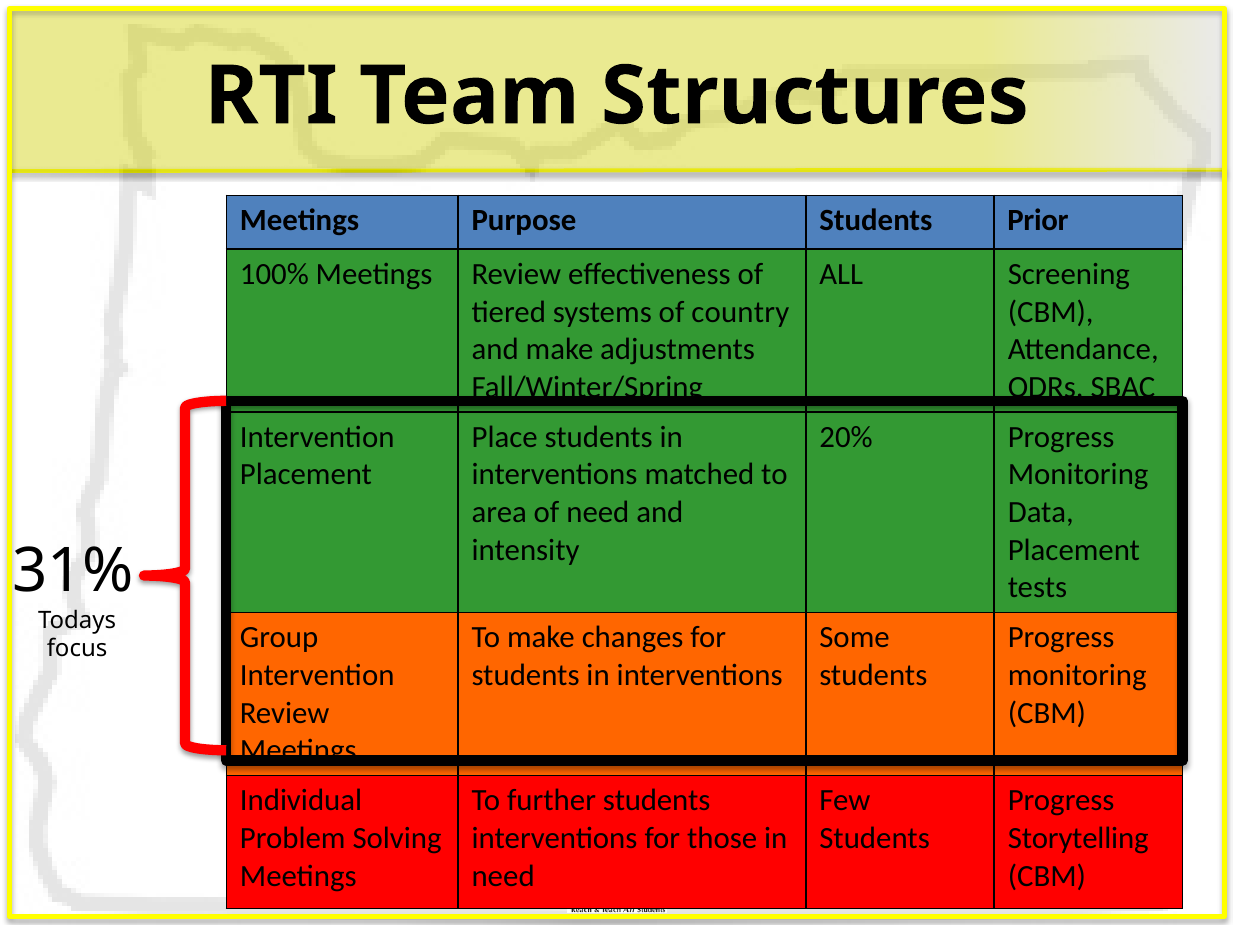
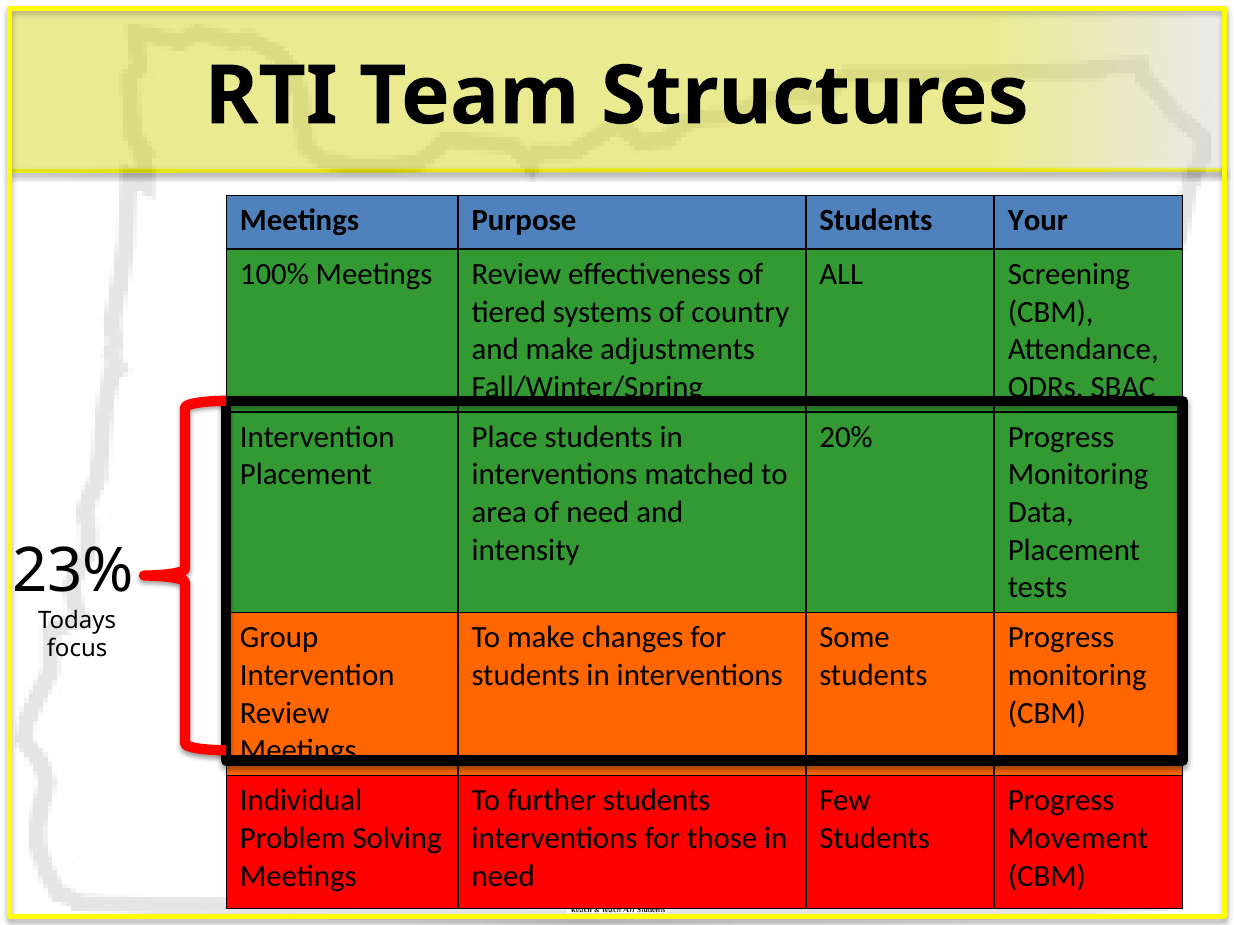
Prior: Prior -> Your (1038, 221)
31%: 31% -> 23% (73, 572)
Storytelling: Storytelling -> Movement (1078, 839)
